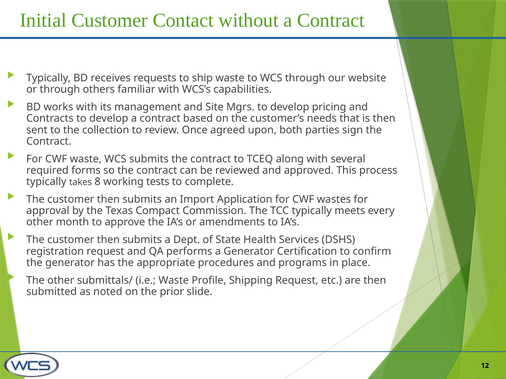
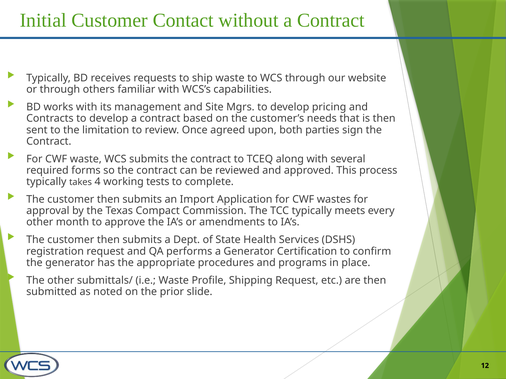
collection: collection -> limitation (106, 130)
8: 8 -> 4 (98, 182)
